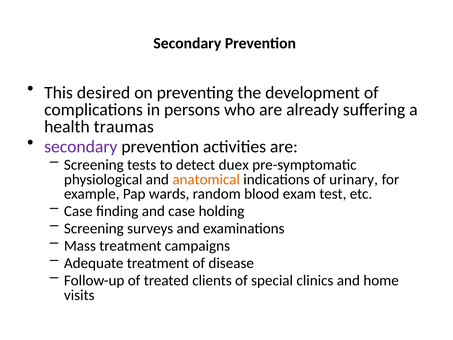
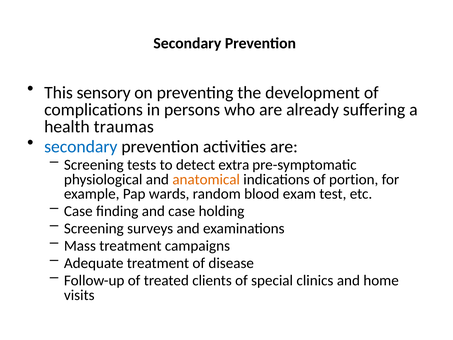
desired: desired -> sensory (104, 93)
secondary colour: purple -> blue (81, 147)
duex: duex -> extra (234, 165)
urinary: urinary -> portion (354, 179)
